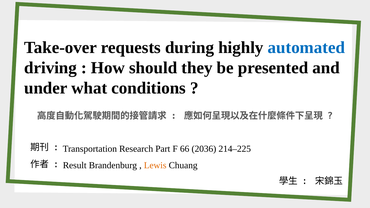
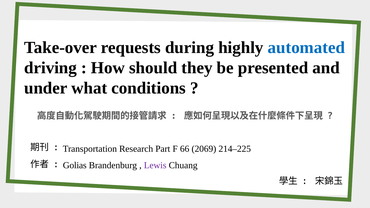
2036: 2036 -> 2069 (204, 149)
Result: Result -> Golias (75, 166)
Lewis colour: orange -> purple (155, 166)
